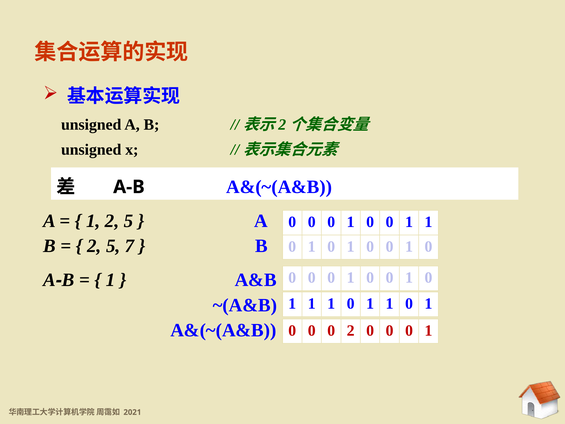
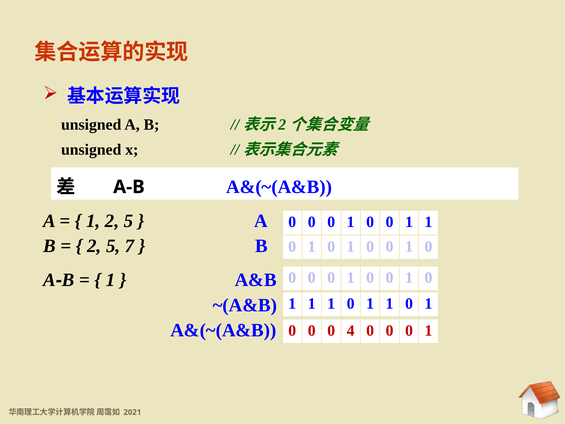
0 2: 2 -> 4 (351, 330)
